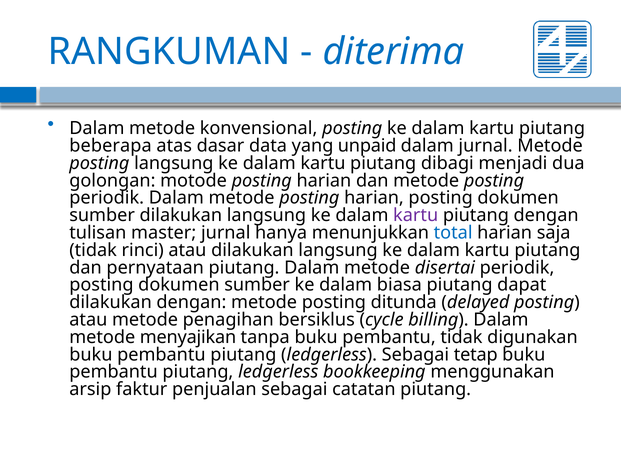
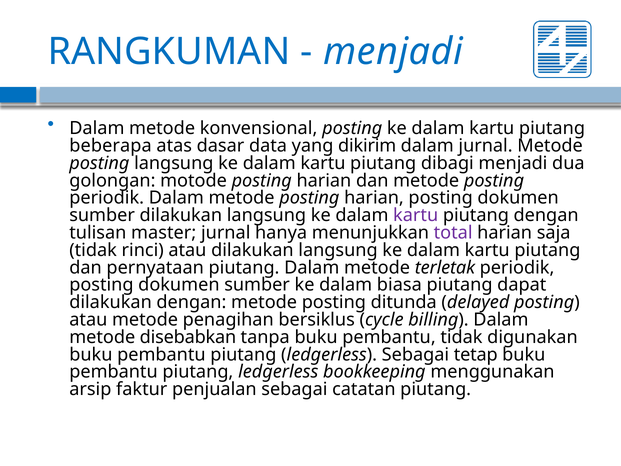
diterima: diterima -> menjadi (393, 52)
unpaid: unpaid -> dikirim (367, 146)
total colour: blue -> purple (453, 233)
disertai: disertai -> terletak (445, 267)
menyajikan: menyajikan -> disebabkan (188, 337)
